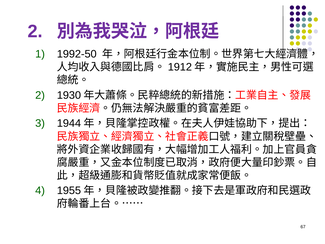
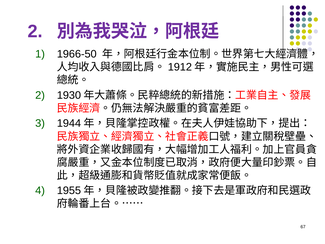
1992-50: 1992-50 -> 1966-50 (77, 54)
